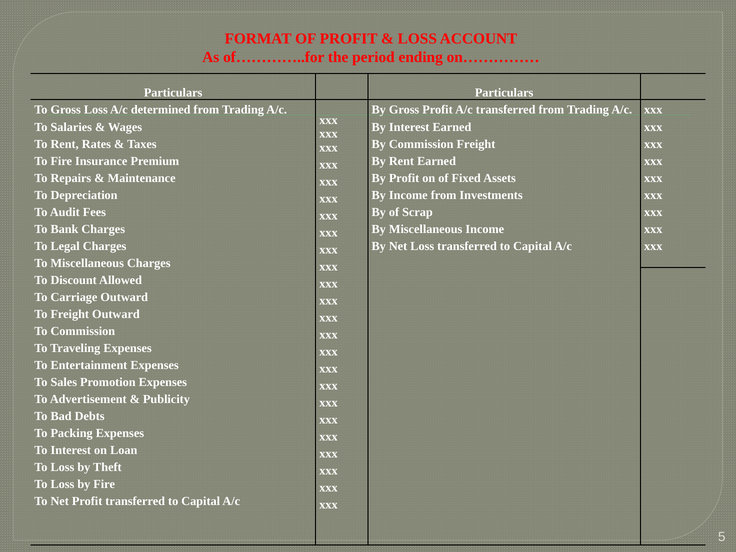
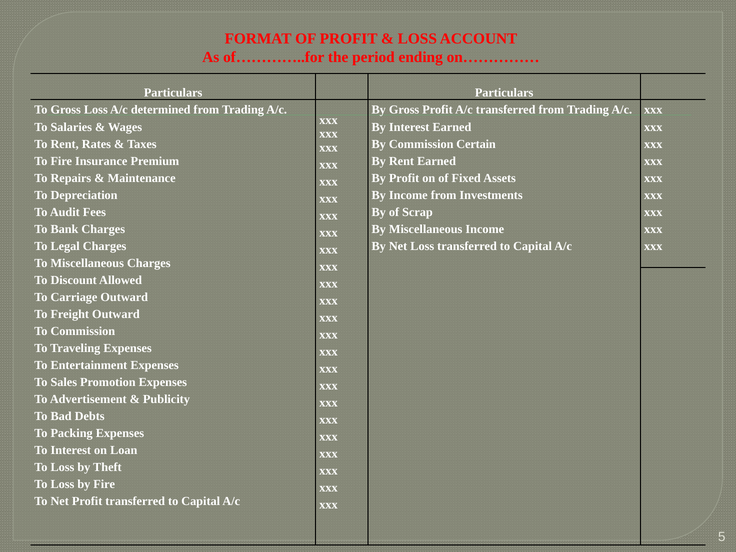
Commission Freight: Freight -> Certain (476, 144)
